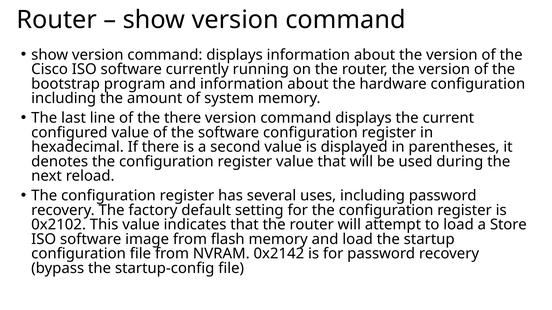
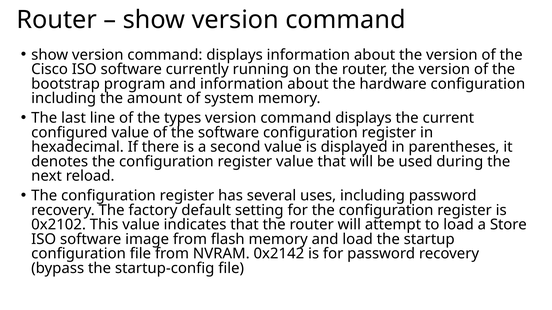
the there: there -> types (183, 118)
